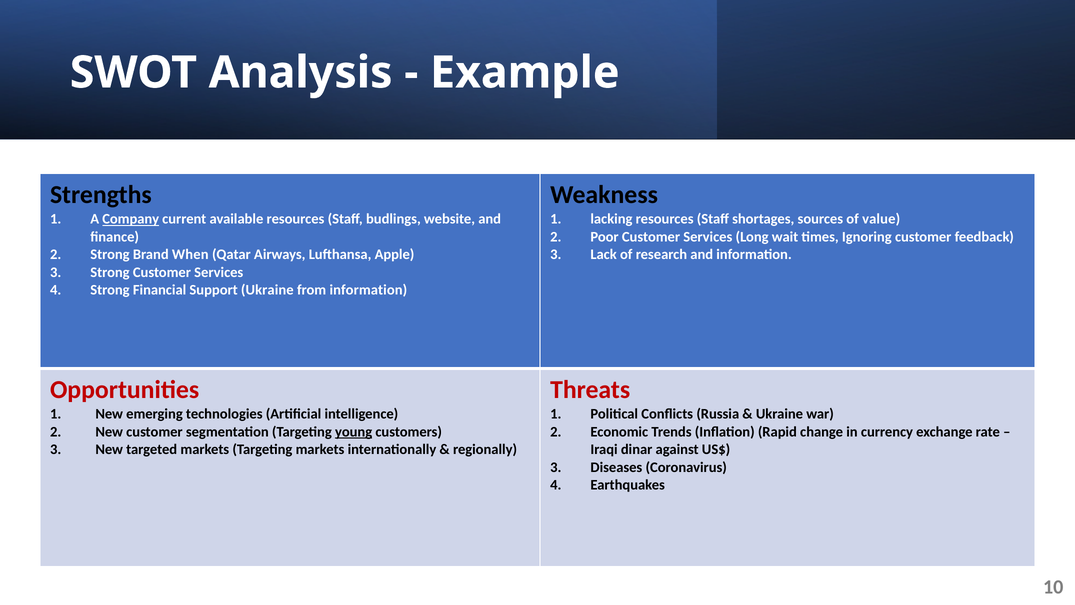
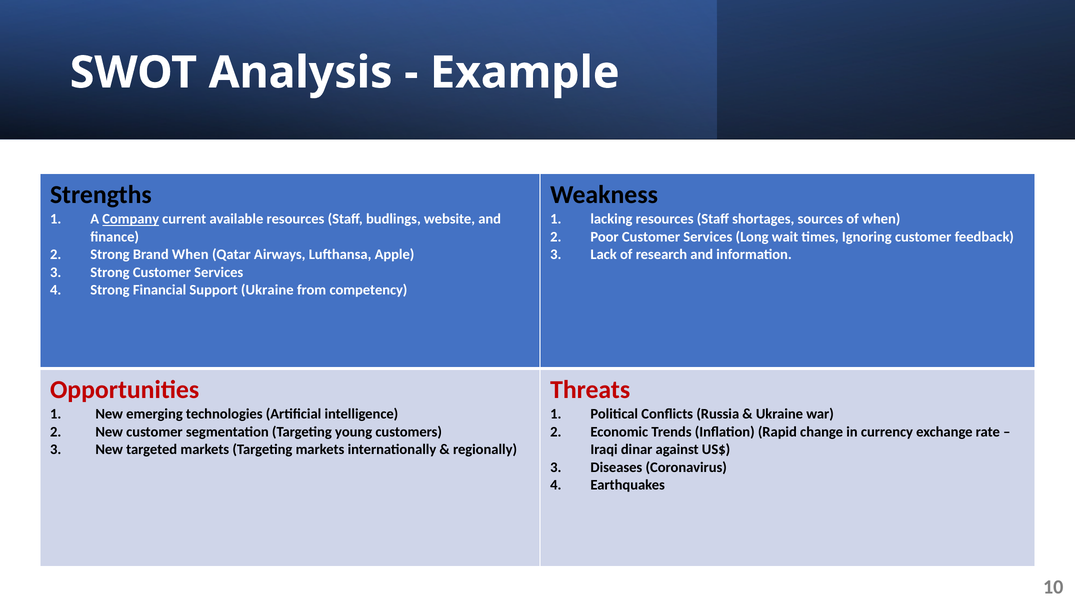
of value: value -> when (881, 219)
from information: information -> competency (368, 290)
young underline: present -> none (354, 432)
